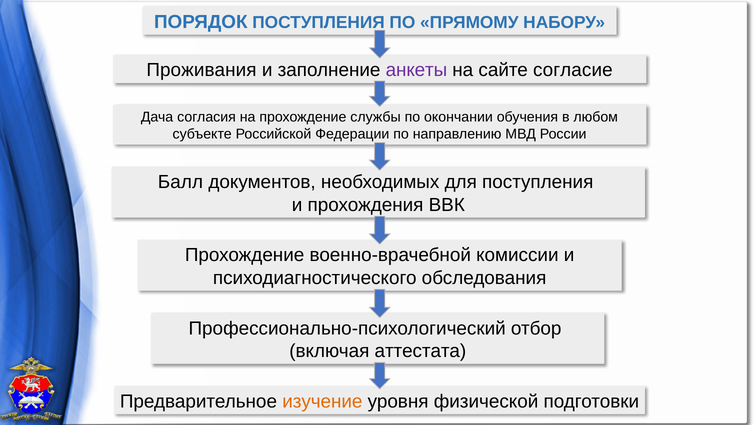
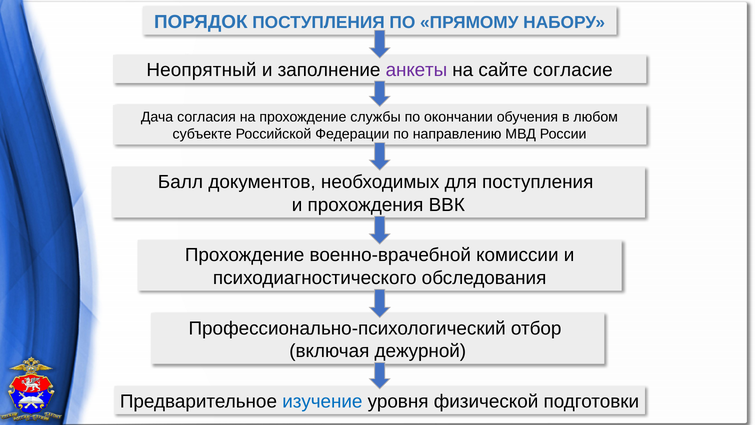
Проживания: Проживания -> Неопрятный (201, 70)
аттестата: аттестата -> дежурной (420, 351)
изучение colour: orange -> blue (322, 401)
